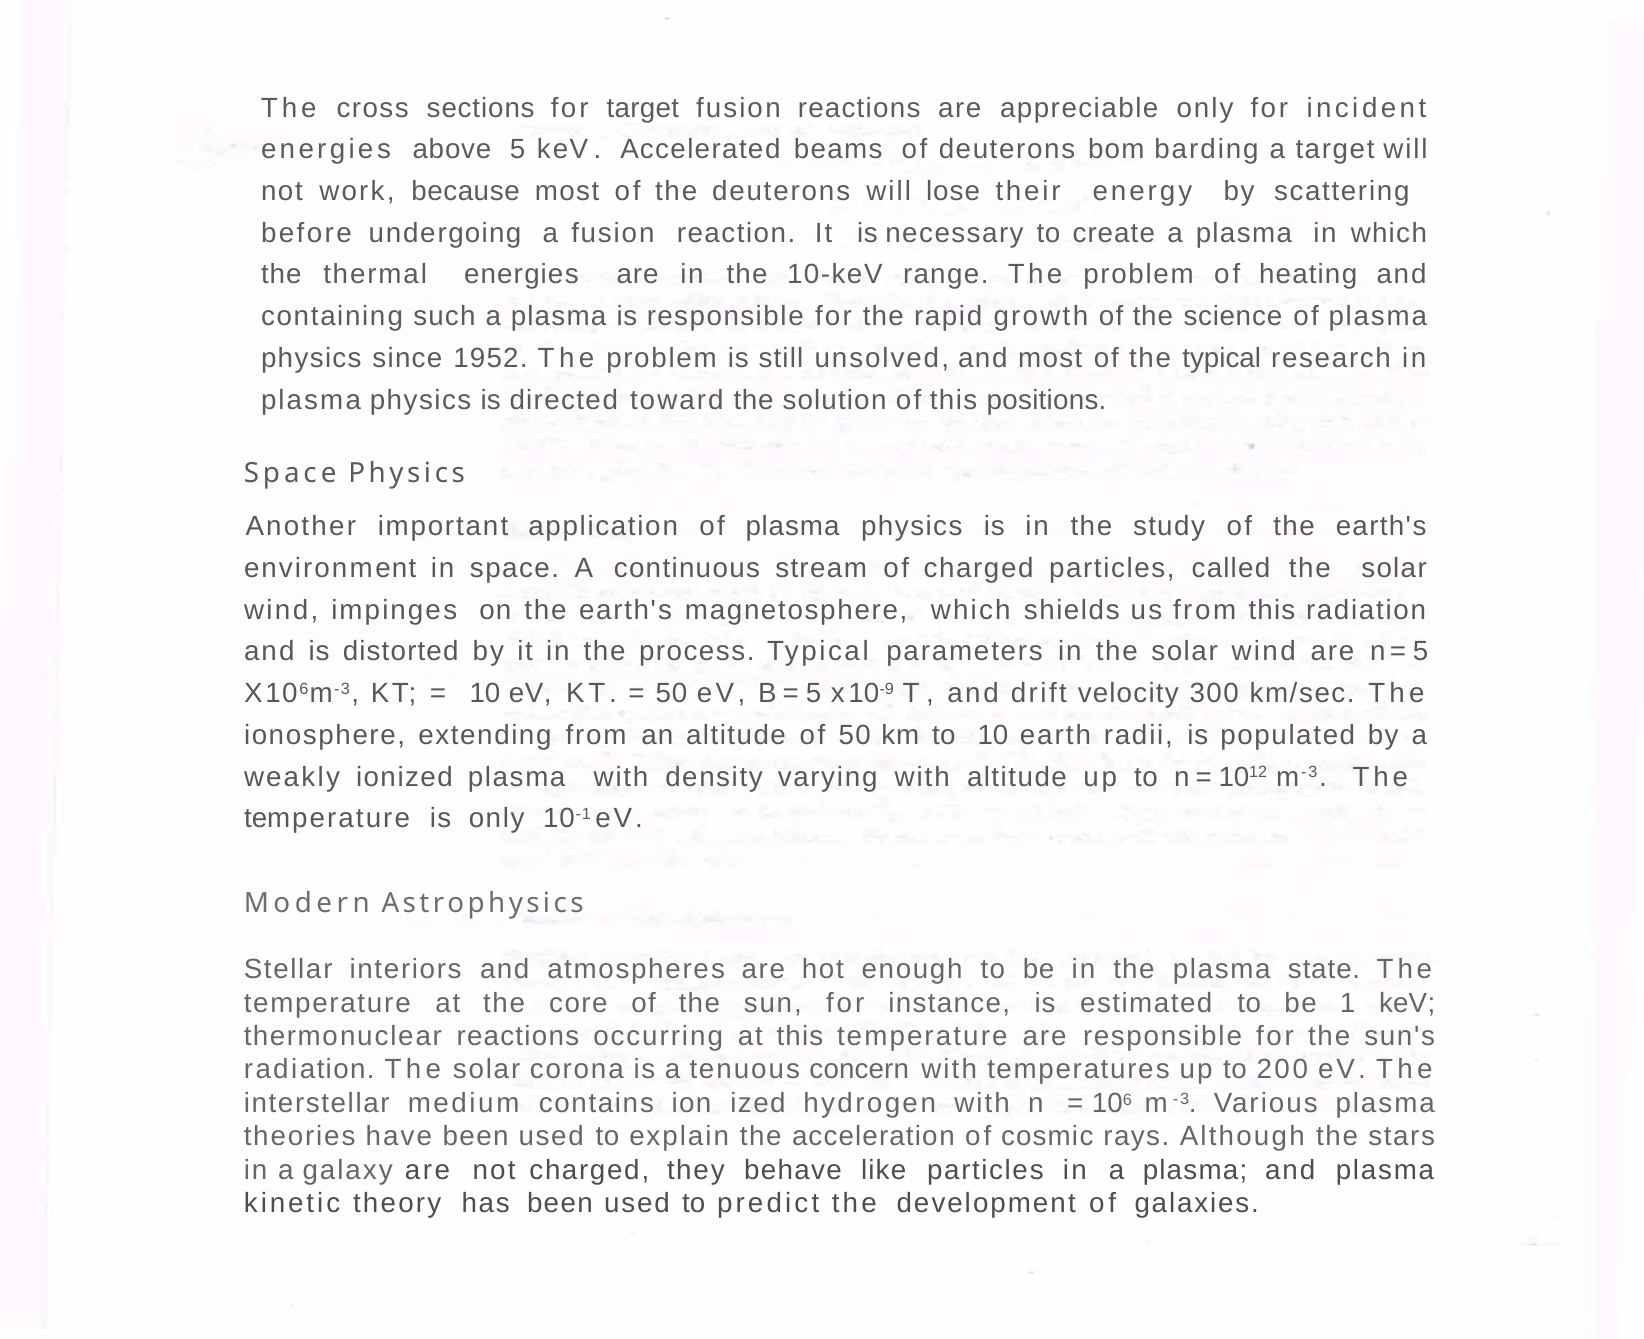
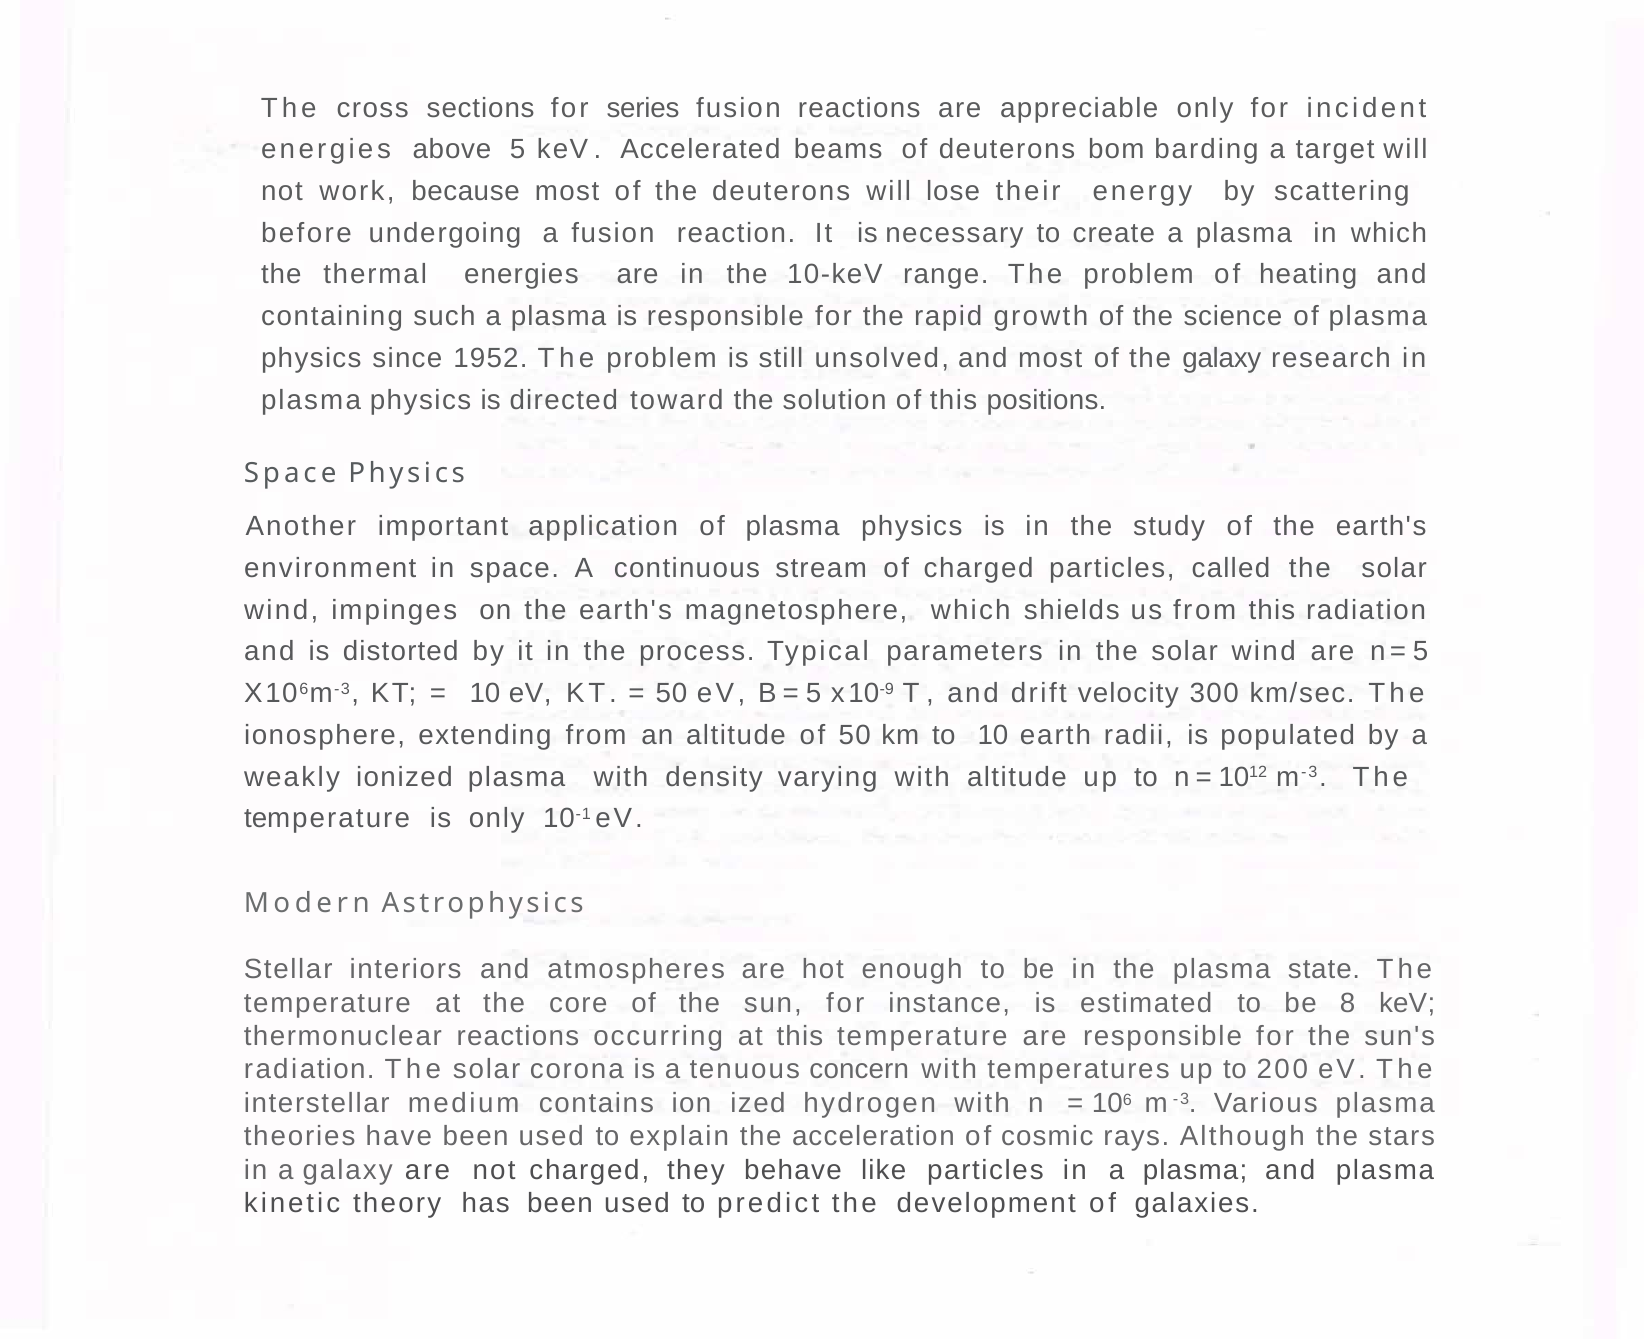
for target: target -> series (643, 108)
the typical: typical -> galaxy (1222, 358)
1: 1 -> 8 (1348, 1003)
